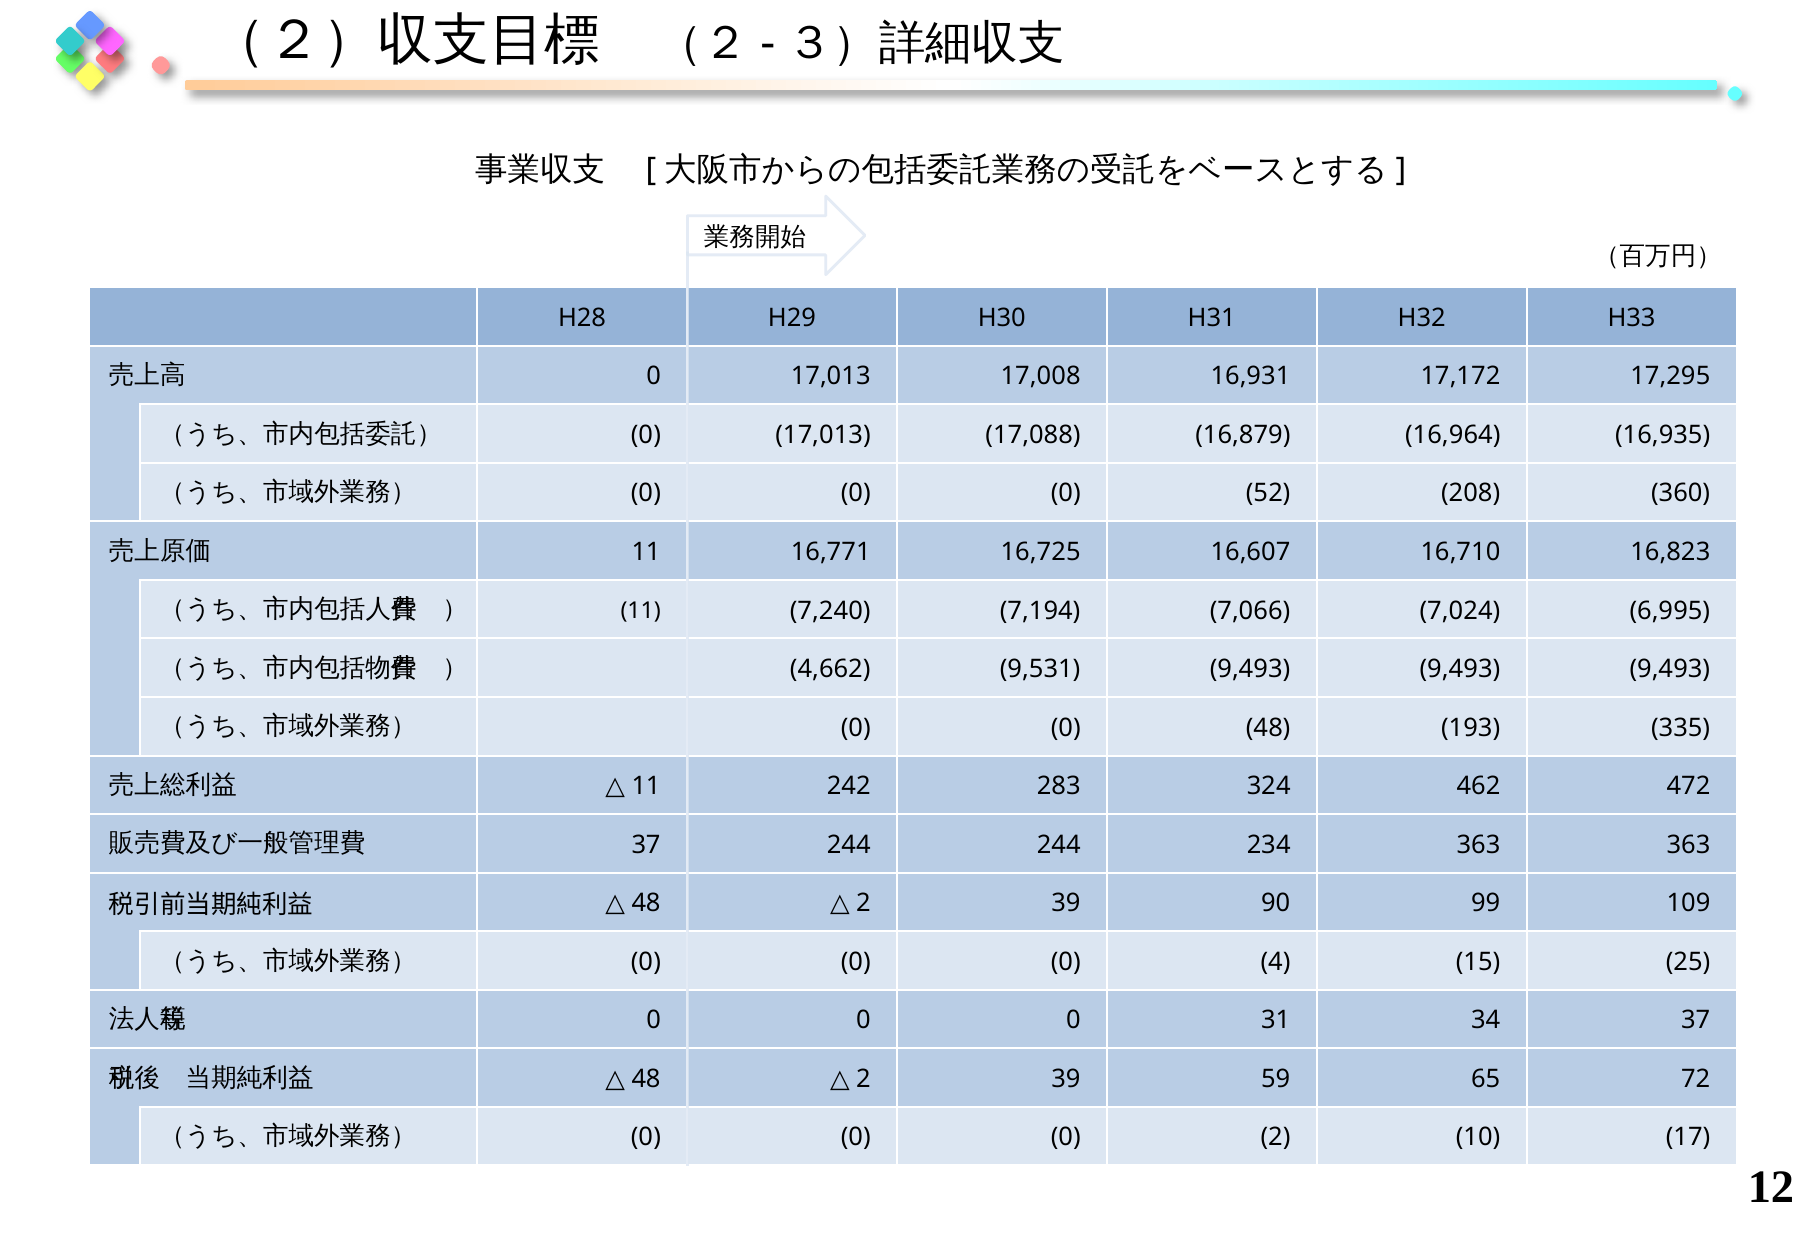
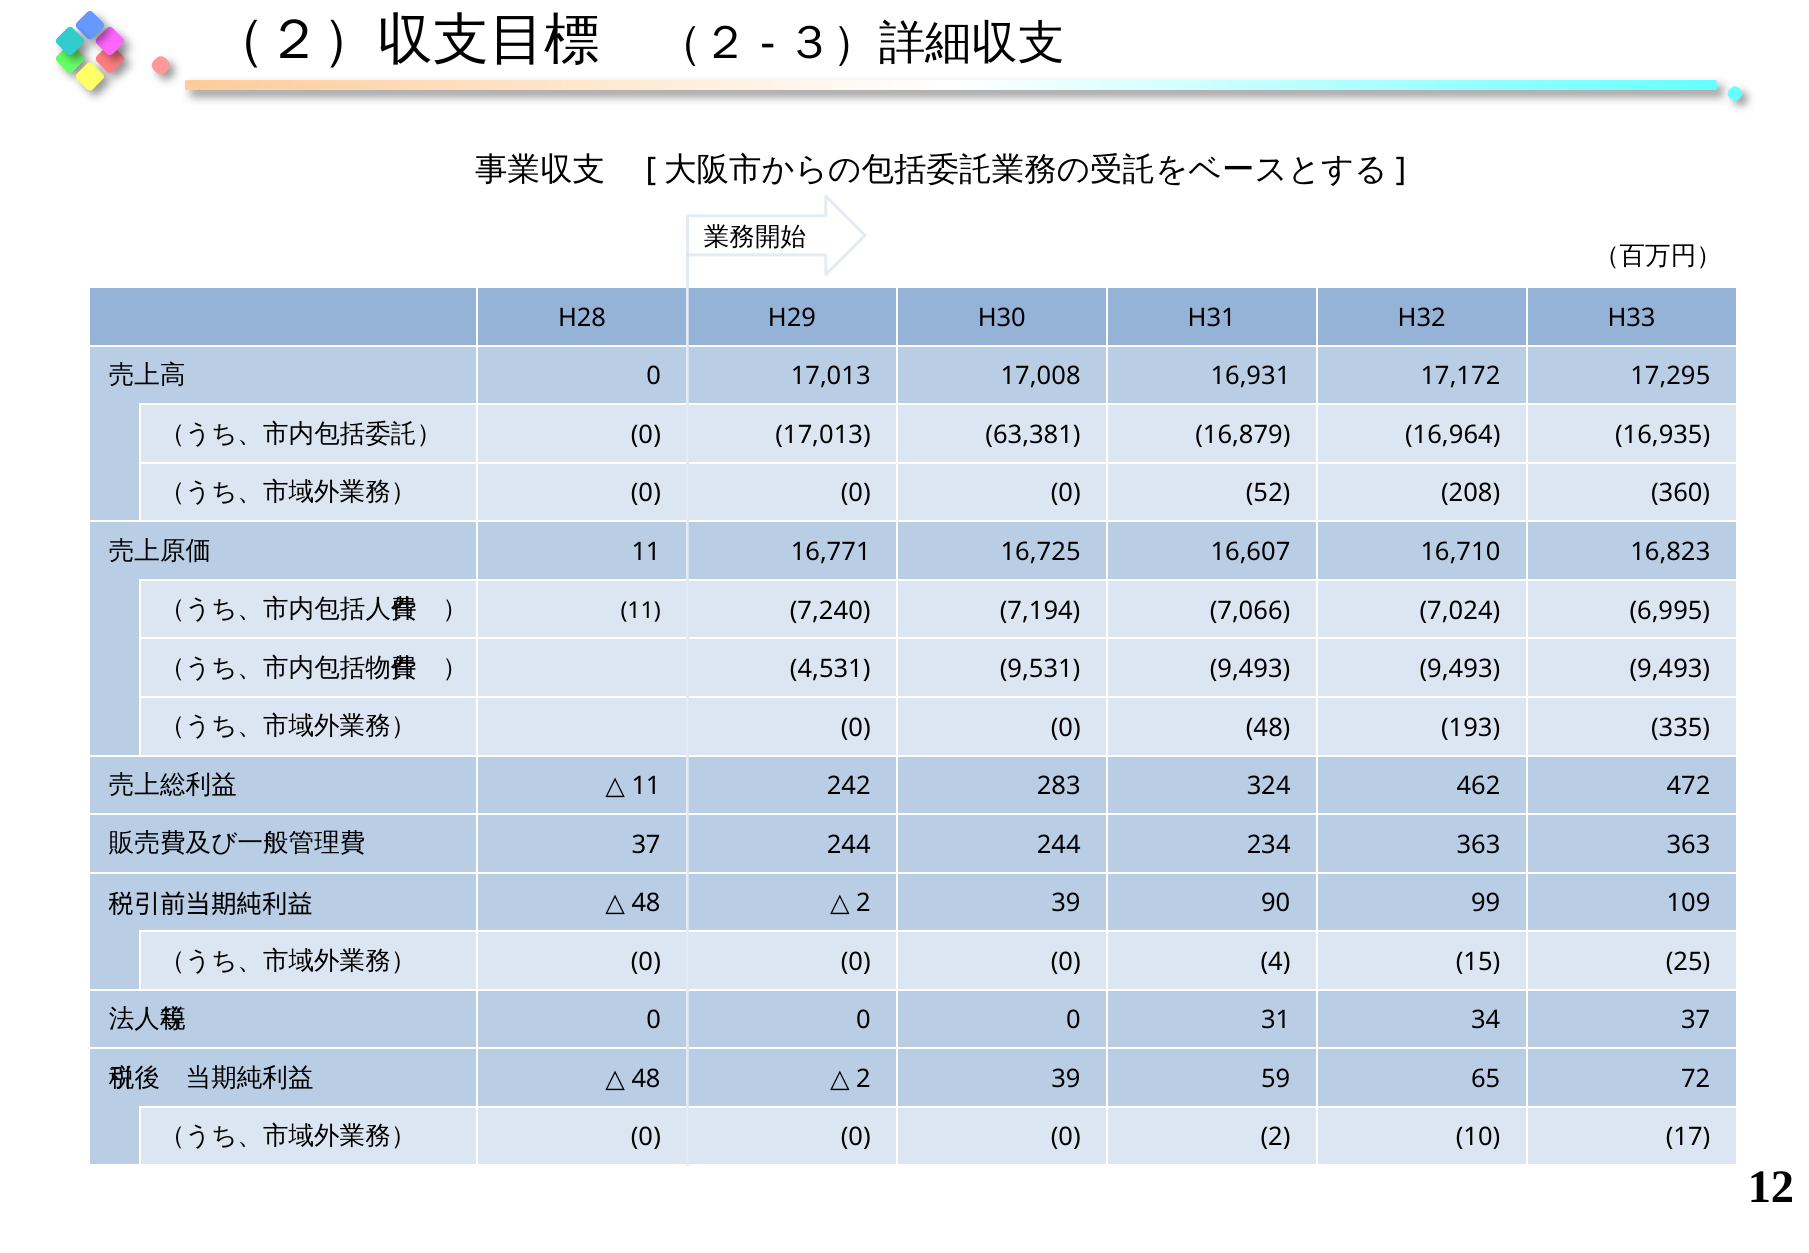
17,088: 17,088 -> 63,381 (1033, 435)
4,662: 4,662 -> 4,531 (830, 669)
